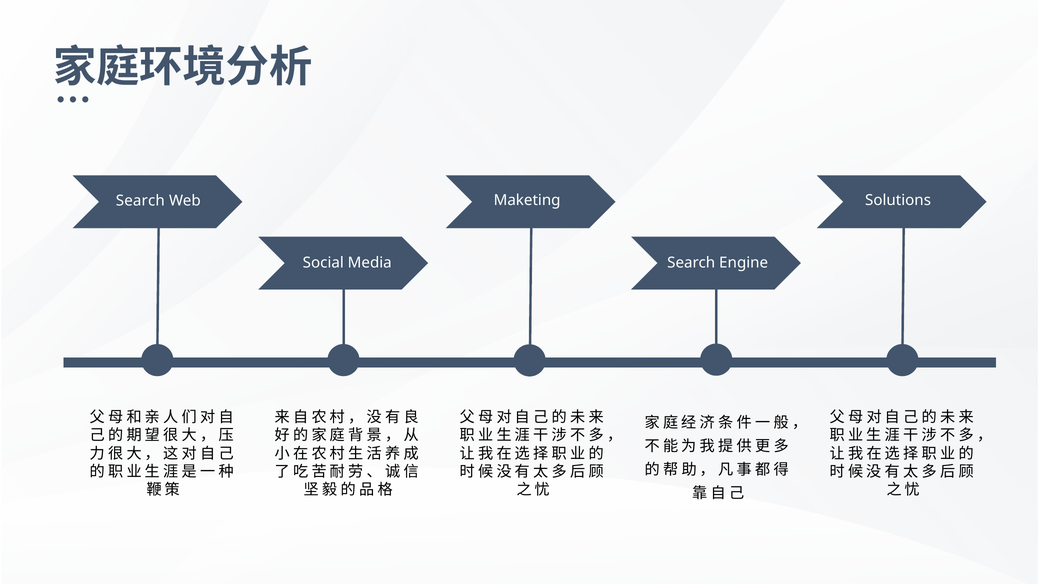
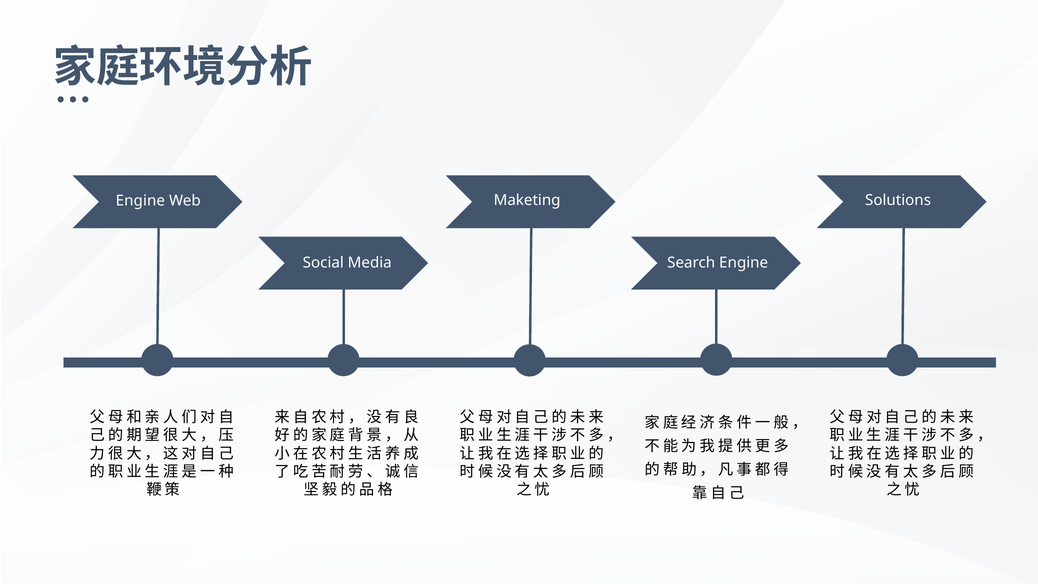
Search: Search -> Engine (140, 201)
